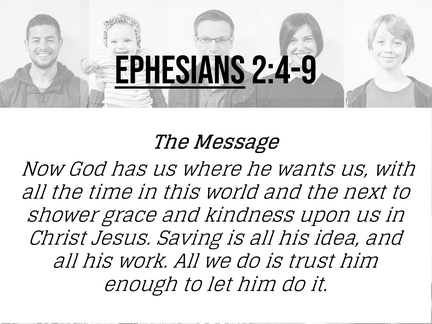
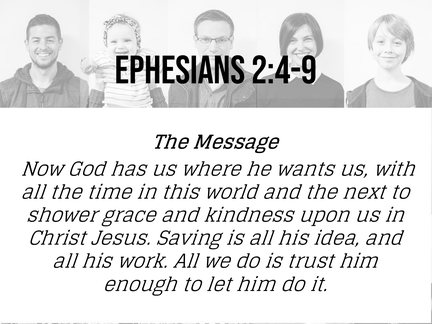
Ephesians underline: present -> none (180, 71)
